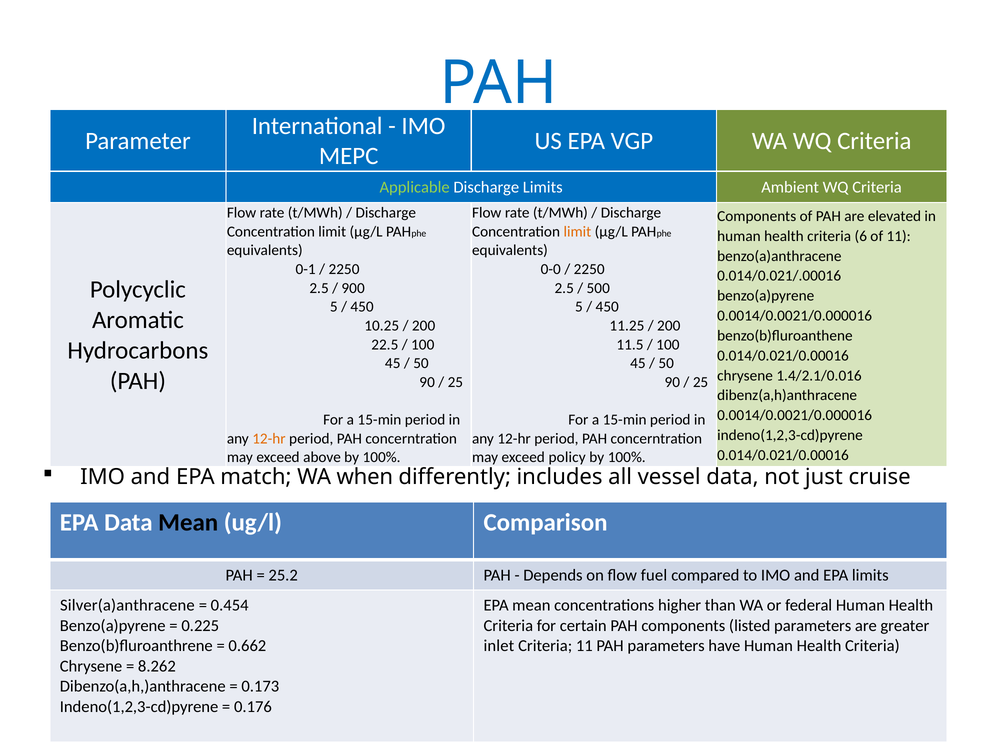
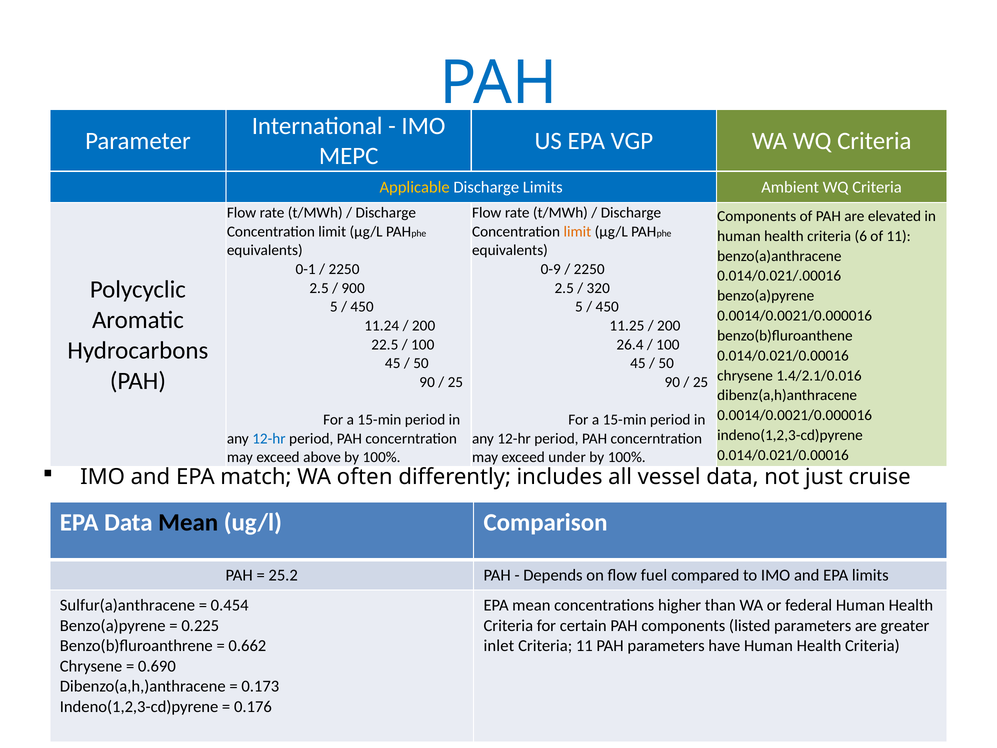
Applicable colour: light green -> yellow (415, 187)
0-0: 0-0 -> 0-9 (551, 269)
500: 500 -> 320 (598, 288)
10.25: 10.25 -> 11.24 (382, 326)
11.5: 11.5 -> 26.4 (630, 344)
12-hr colour: orange -> blue (269, 438)
policy: policy -> under (567, 457)
when: when -> often (365, 477)
Silver(a)anthracene: Silver(a)anthracene -> Sulfur(a)anthracene (127, 605)
8.262: 8.262 -> 0.690 (157, 666)
